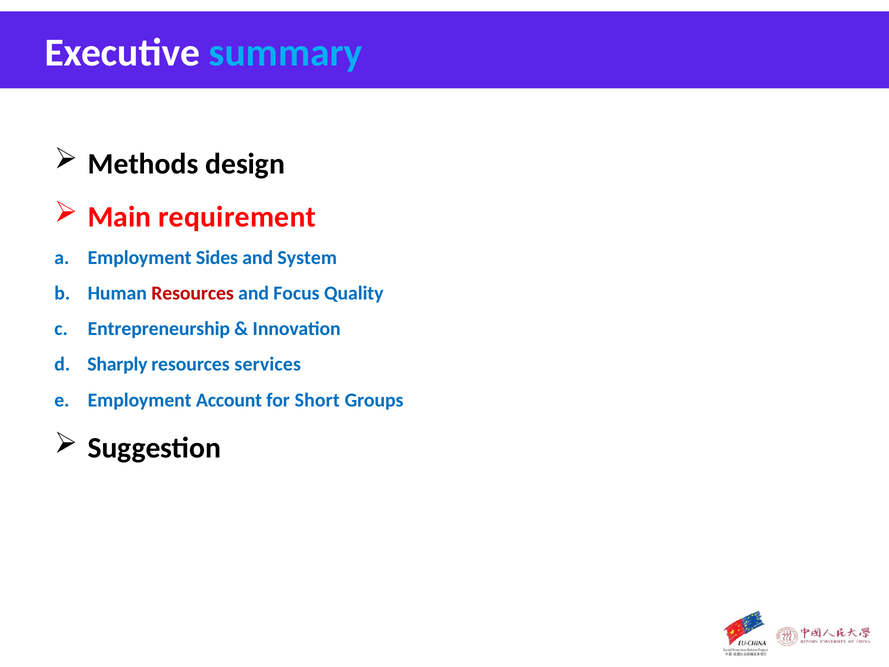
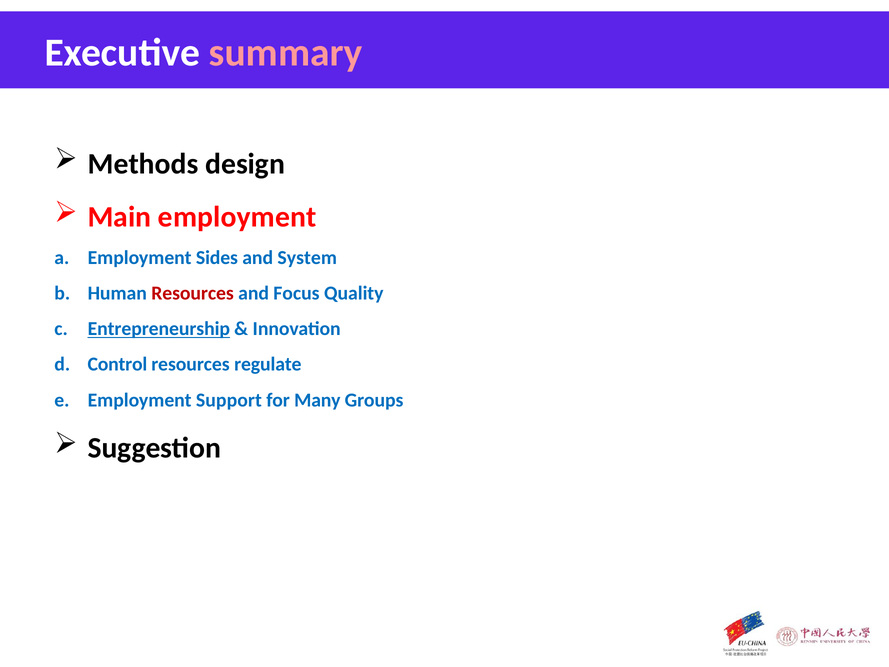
summary colour: light blue -> pink (286, 53)
Main requirement: requirement -> employment (237, 217)
Entrepreneurship underline: none -> present (159, 329)
Sharply: Sharply -> Control (117, 364)
services: services -> regulate (268, 364)
Account: Account -> Support (229, 400)
Short: Short -> Many (317, 400)
